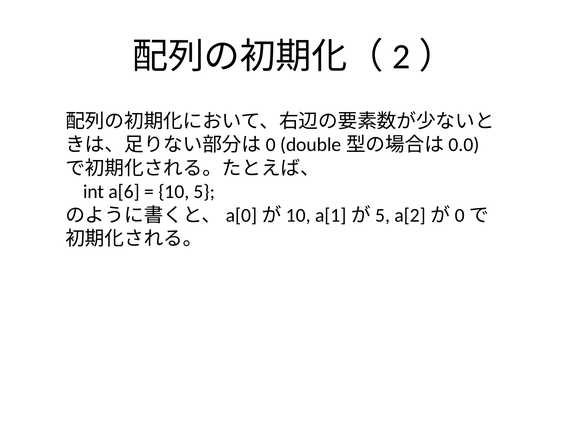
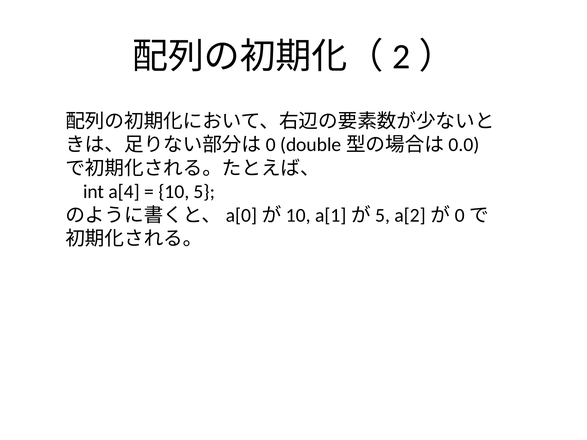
a[6: a[6 -> a[4 (124, 192)
